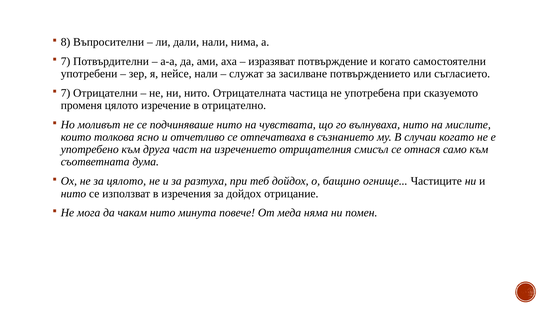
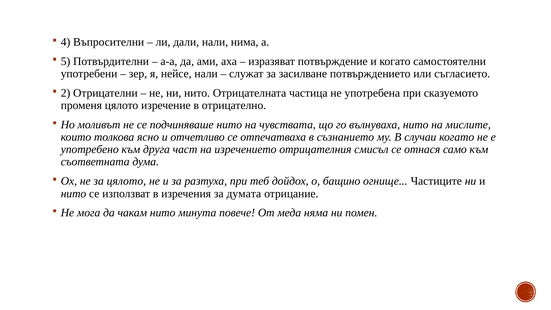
8: 8 -> 4 (66, 42)
7: 7 -> 5 (66, 61)
7: 7 -> 2 (66, 93)
за дойдох: дойдох -> думата (244, 194)
